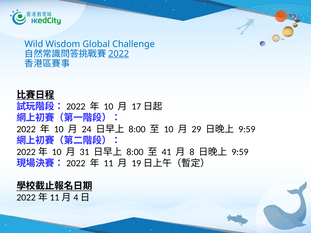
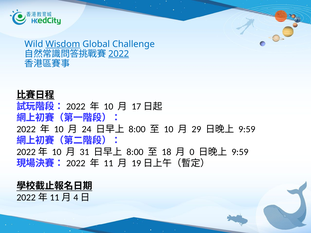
Wisdom underline: none -> present (63, 44)
41: 41 -> 18 (166, 152)
8: 8 -> 0 (192, 152)
